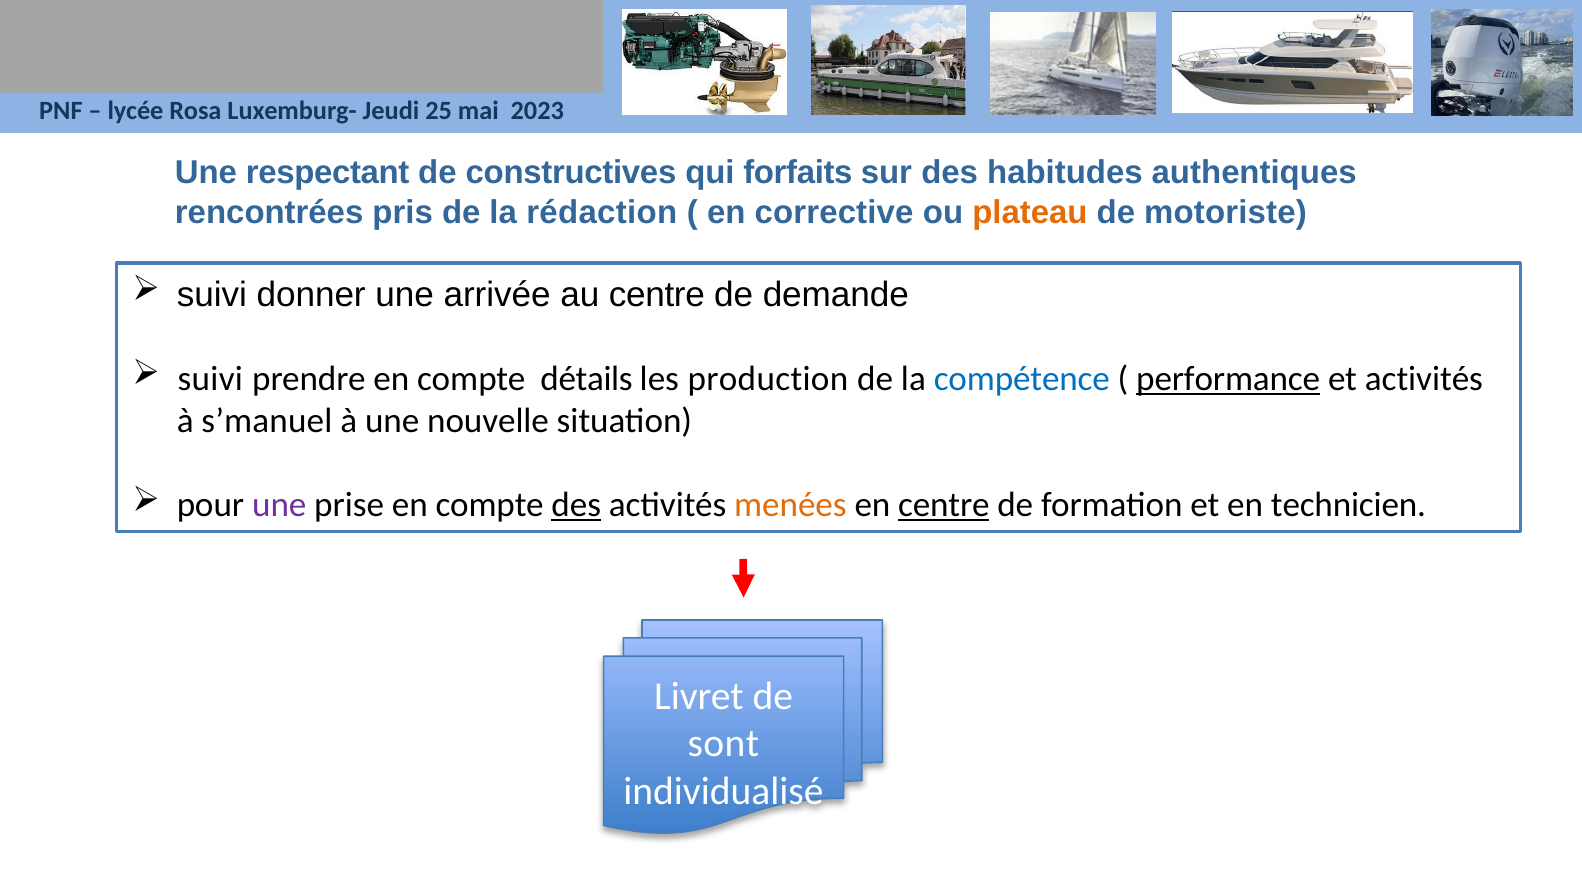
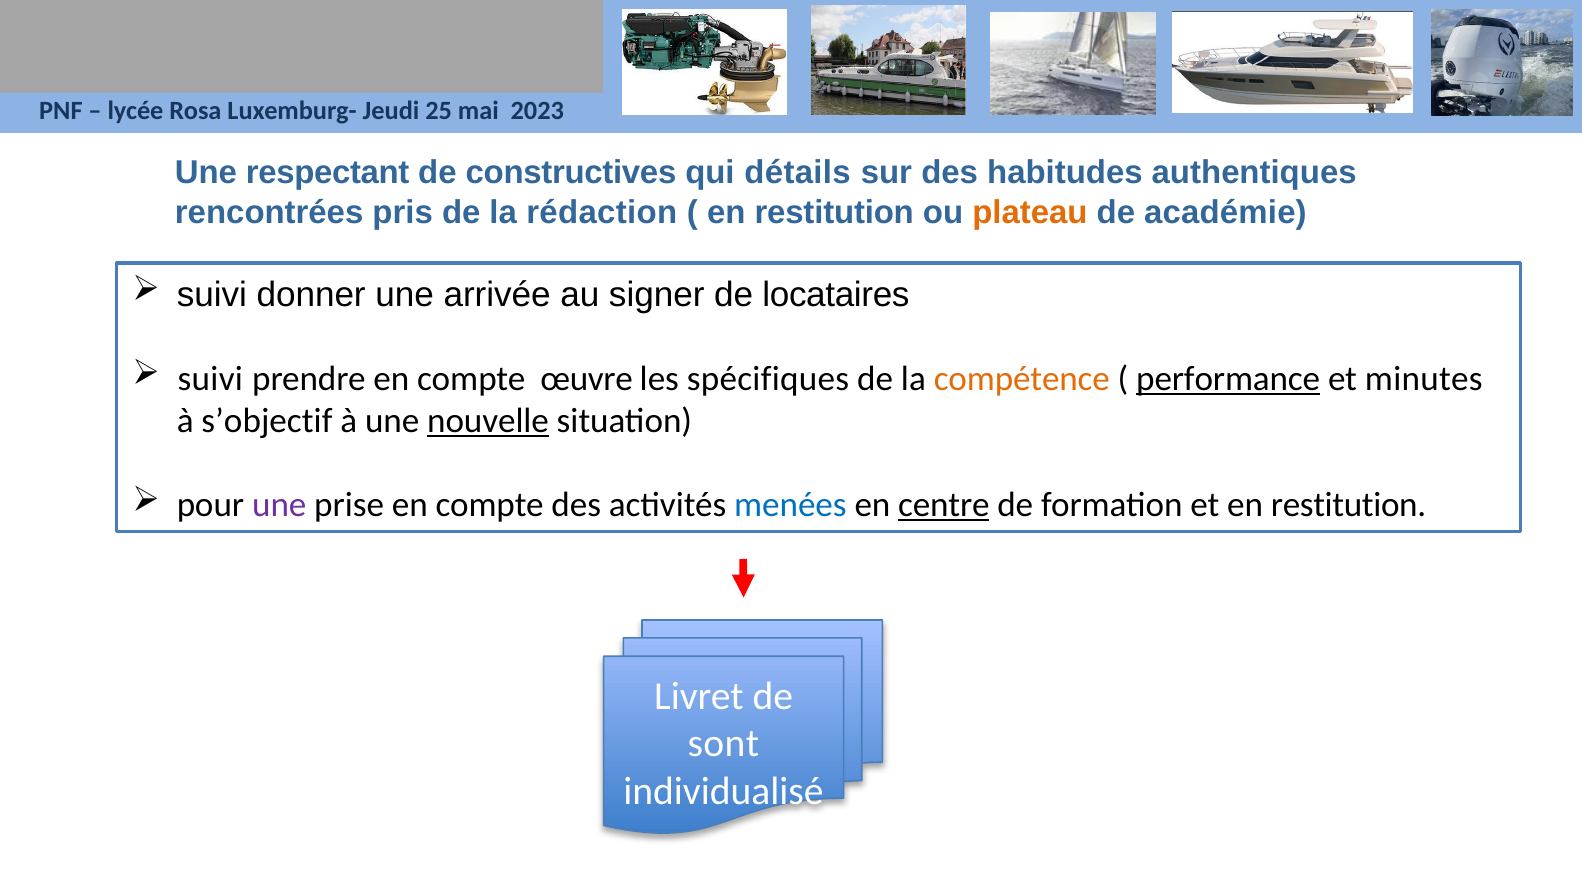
forfaits: forfaits -> détails (798, 173)
corrective: corrective -> restitution (834, 212)
motoriste: motoriste -> académie (1225, 212)
au centre: centre -> signer (657, 294)
demande: demande -> locataires (836, 294)
détails: détails -> œuvre (587, 379)
production: production -> spécifiques (768, 379)
compétence colour: blue -> orange (1022, 379)
et activités: activités -> minutes (1424, 379)
s’manuel: s’manuel -> s’objectif (267, 421)
nouvelle underline: none -> present (488, 421)
des underline: present -> none (576, 505)
menées colour: orange -> blue (790, 505)
et en technicien: technicien -> restitution (1349, 505)
